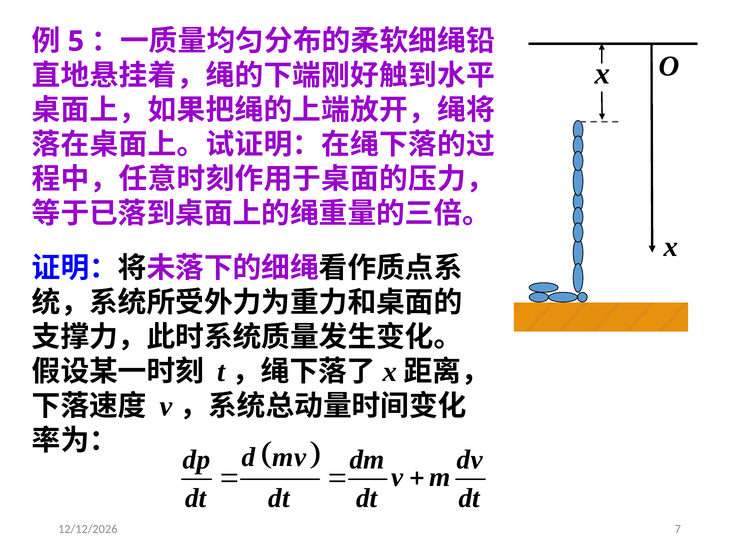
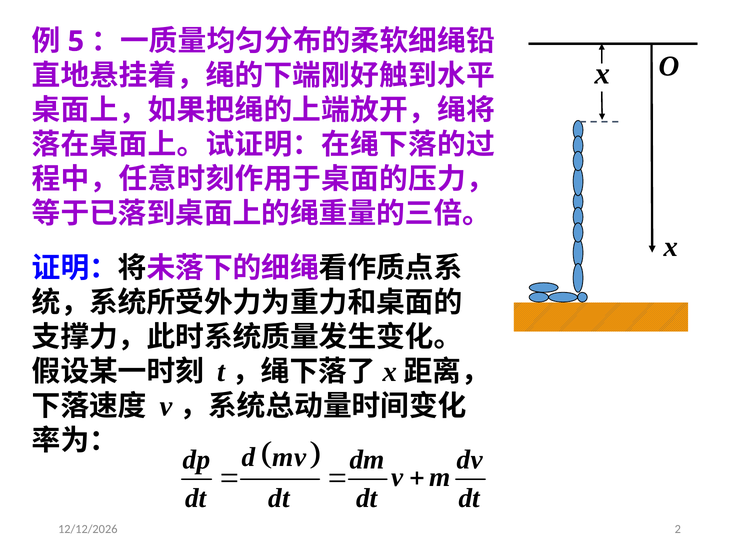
7: 7 -> 2 (678, 529)
